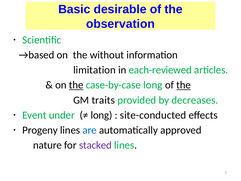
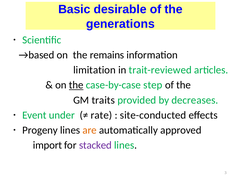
observation: observation -> generations (120, 24)
without: without -> remains (107, 55)
each-reviewed: each-reviewed -> trait-reviewed (160, 70)
case-by-case long: long -> step (153, 85)
the underline: present -> none (184, 85)
long: long -> rate (101, 115)
are colour: blue -> orange (90, 130)
nature: nature -> import (47, 145)
